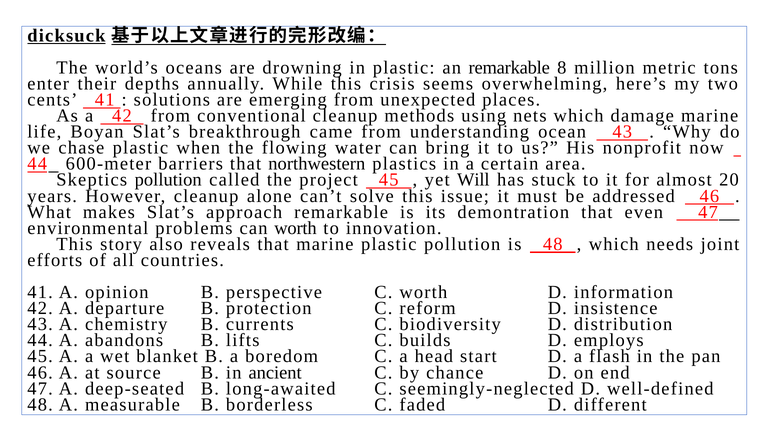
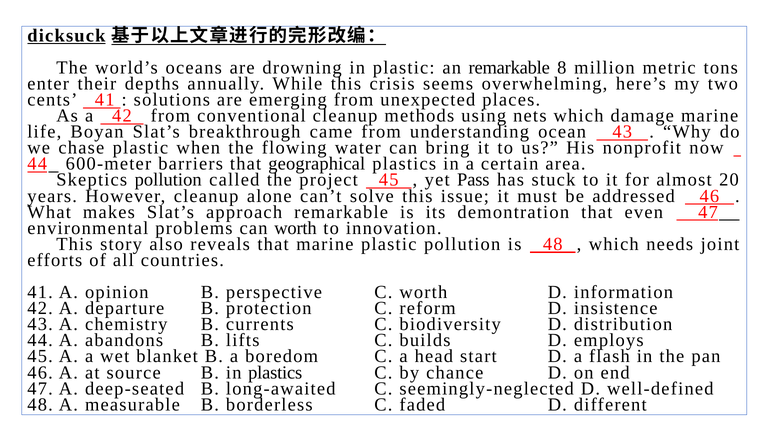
northwestern: northwestern -> geographical (317, 164)
Will: Will -> Pass (473, 180)
in ancient: ancient -> plastics (275, 373)
